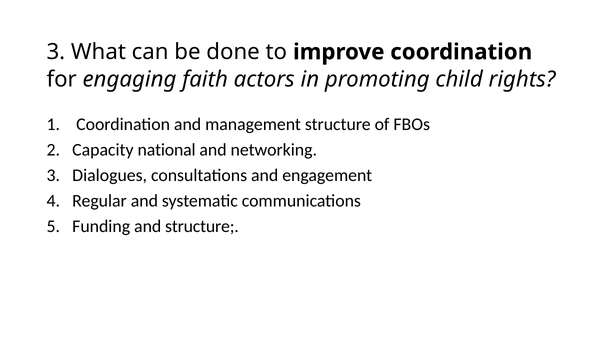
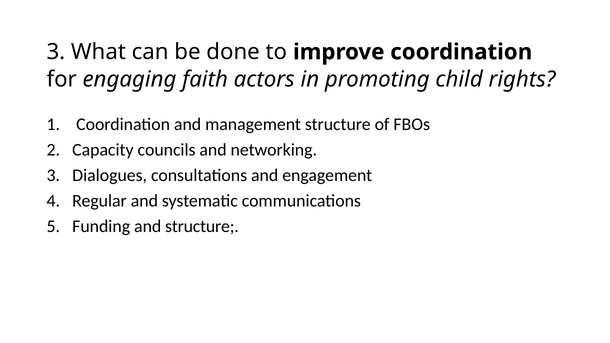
national: national -> councils (167, 150)
